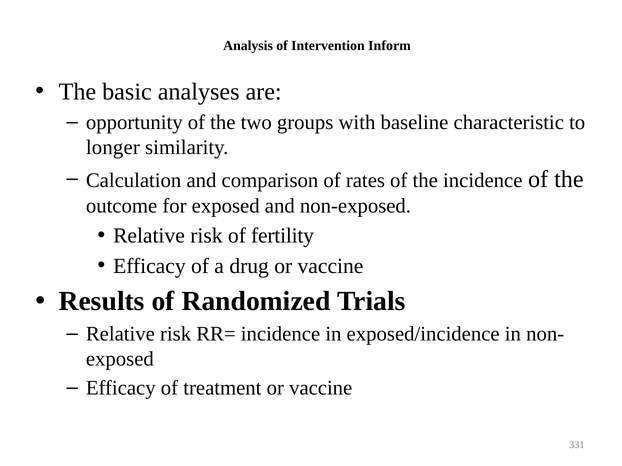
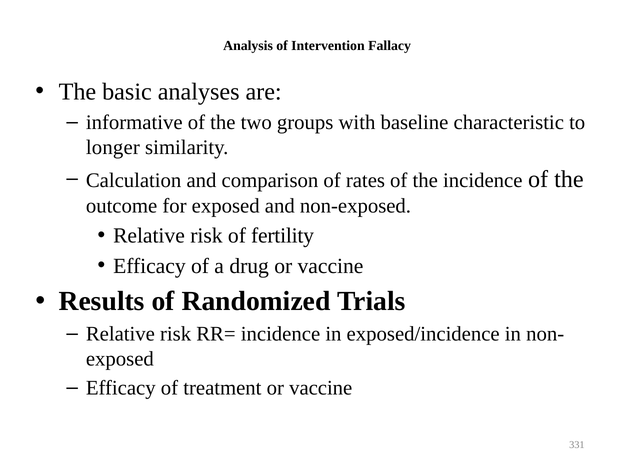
Inform: Inform -> Fallacy (390, 46)
opportunity: opportunity -> informative (134, 123)
